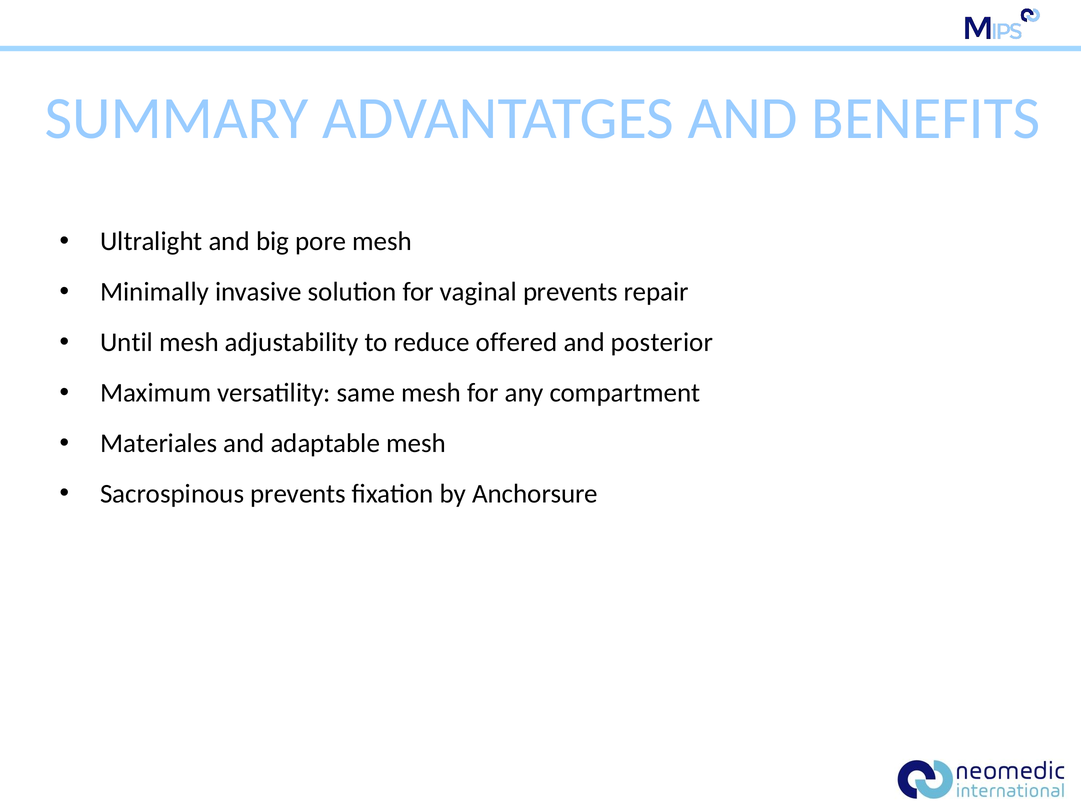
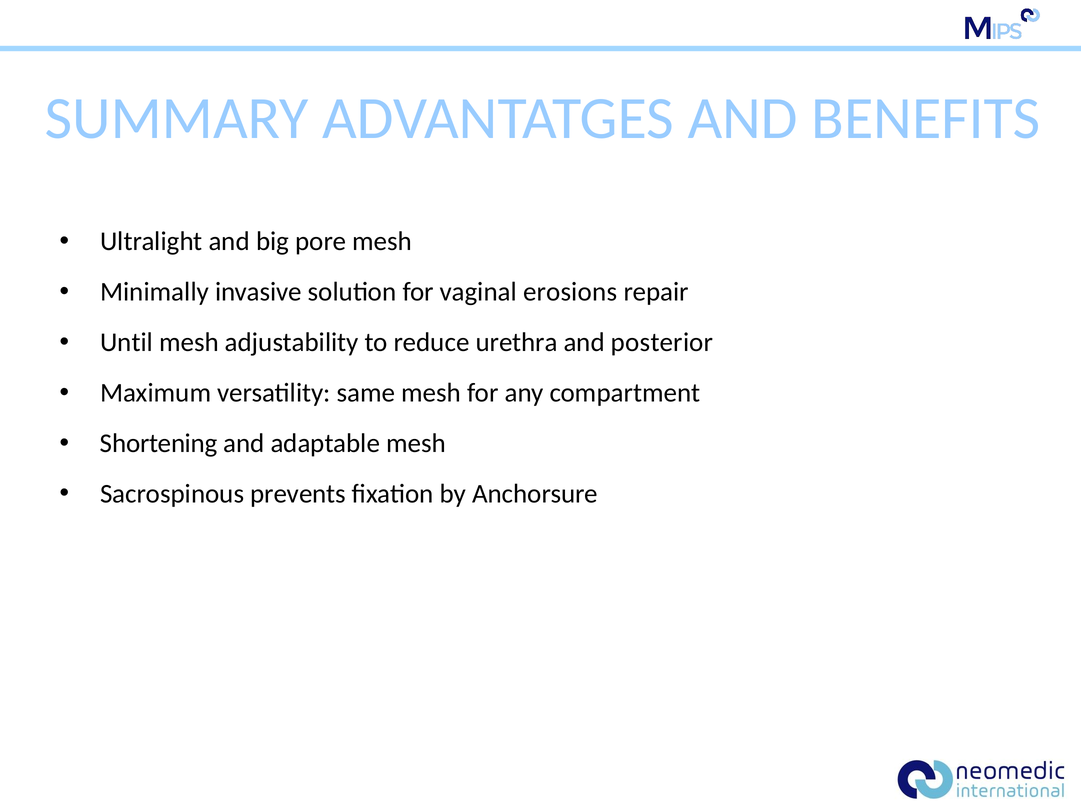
vaginal prevents: prevents -> erosions (570, 292)
offered: offered -> urethra (517, 342)
Materiales: Materiales -> Shortening (159, 443)
